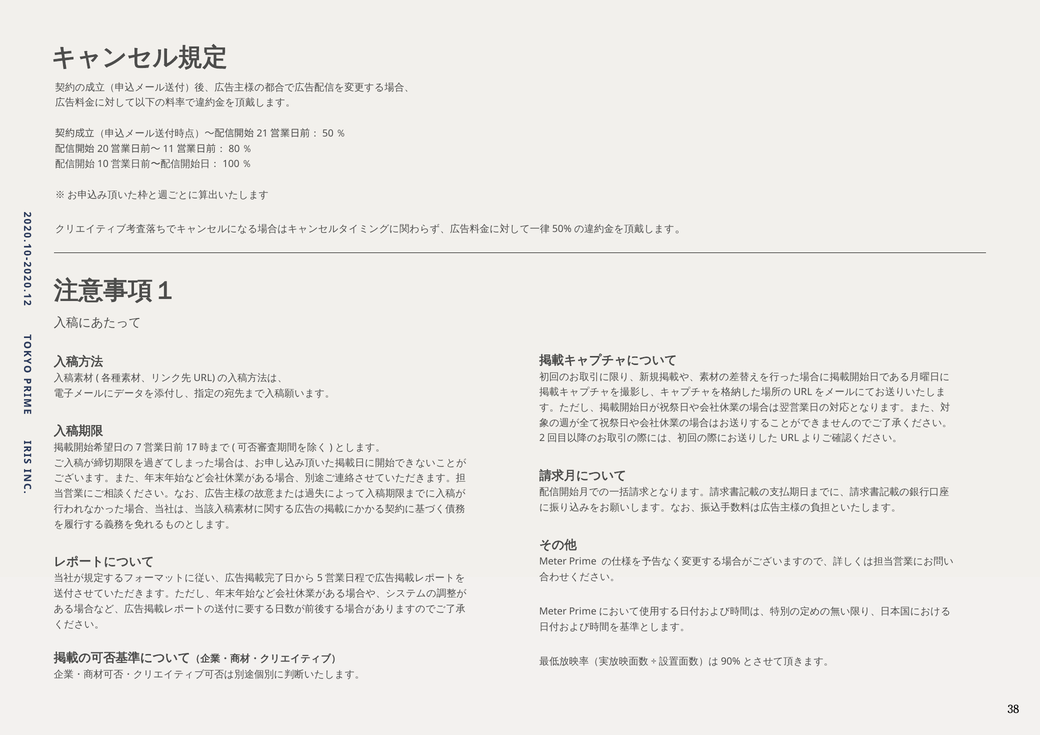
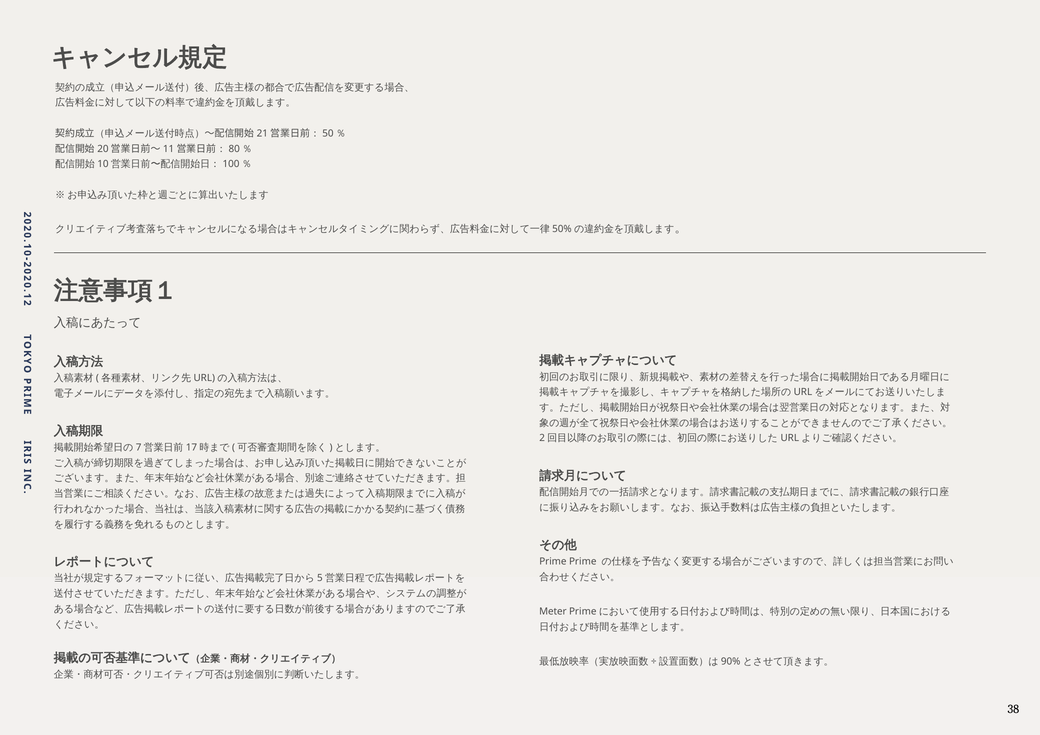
Meter: Meter -> Prime (553, 562)
